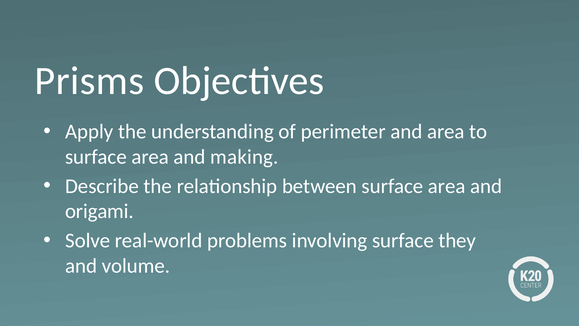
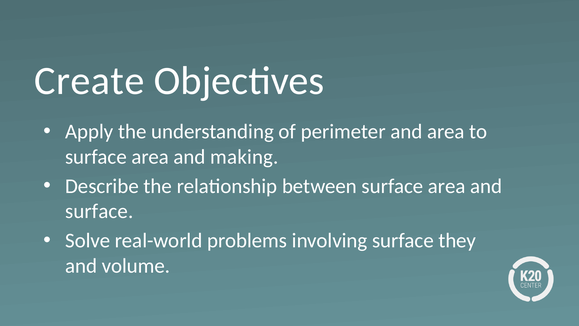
Prisms: Prisms -> Create (89, 81)
origami: origami -> surface (99, 211)
